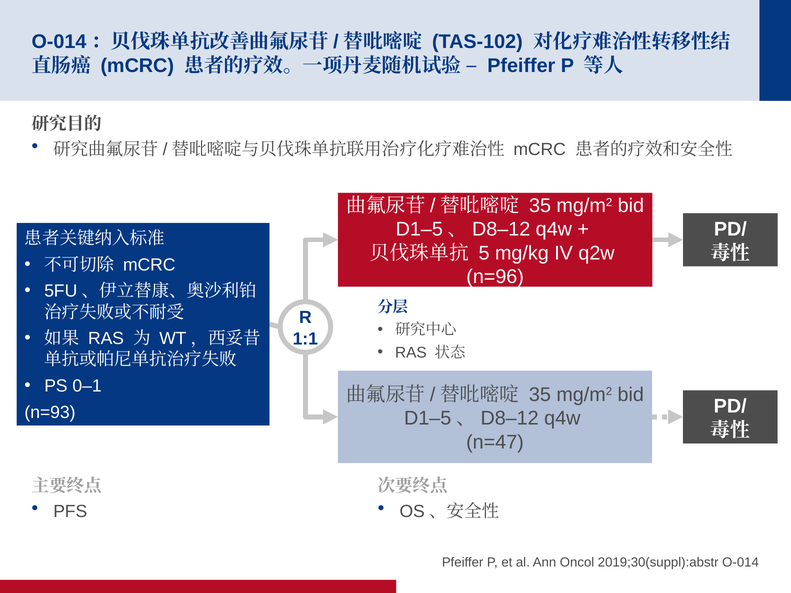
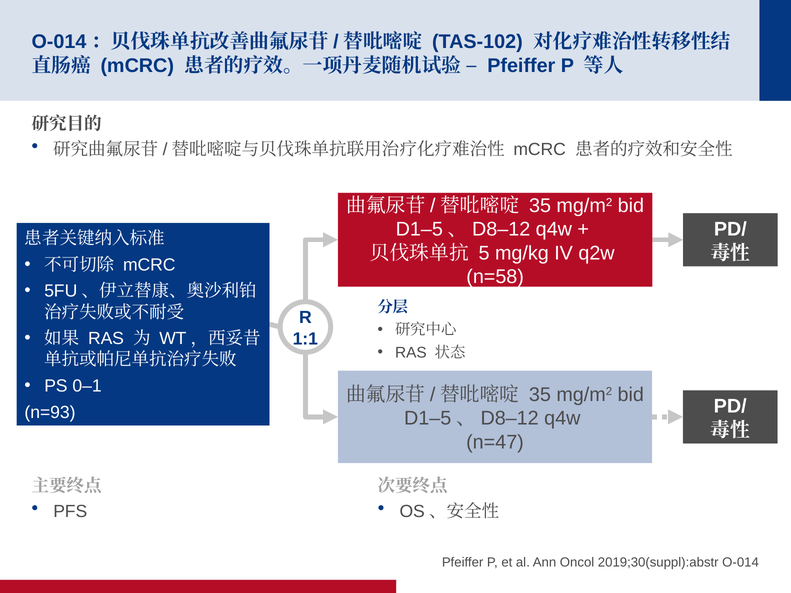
n=96: n=96 -> n=58 (495, 277)
